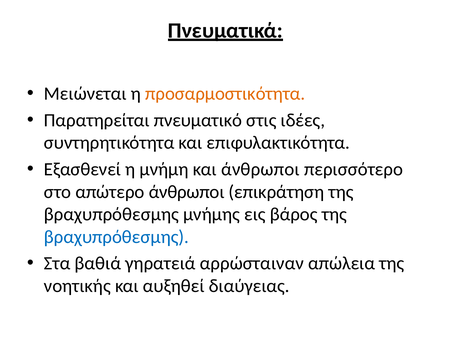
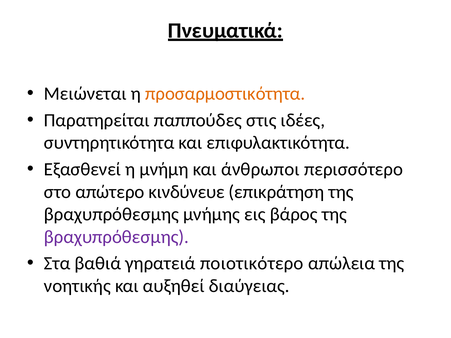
πνευματικό: πνευματικό -> παππούδες (198, 120)
απώτερο άνθρωποι: άνθρωποι -> κινδύνευε (187, 192)
βραχυπρόθεσμης colour: blue -> purple (116, 237)
αρρώσταιναν: αρρώσταιναν -> ποιοτικότερο (252, 264)
